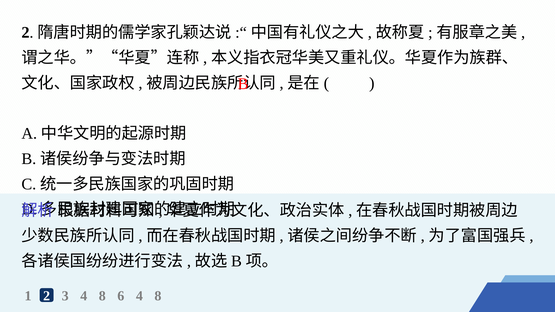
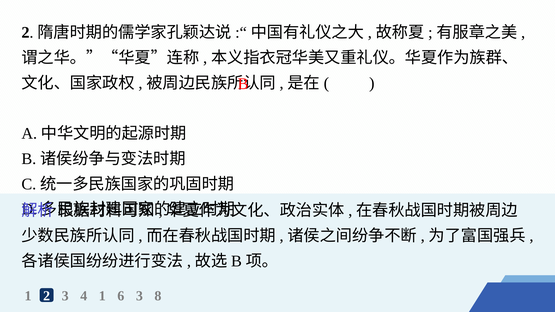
3 4 8: 8 -> 1 (102, 296)
6 4: 4 -> 3 (139, 296)
